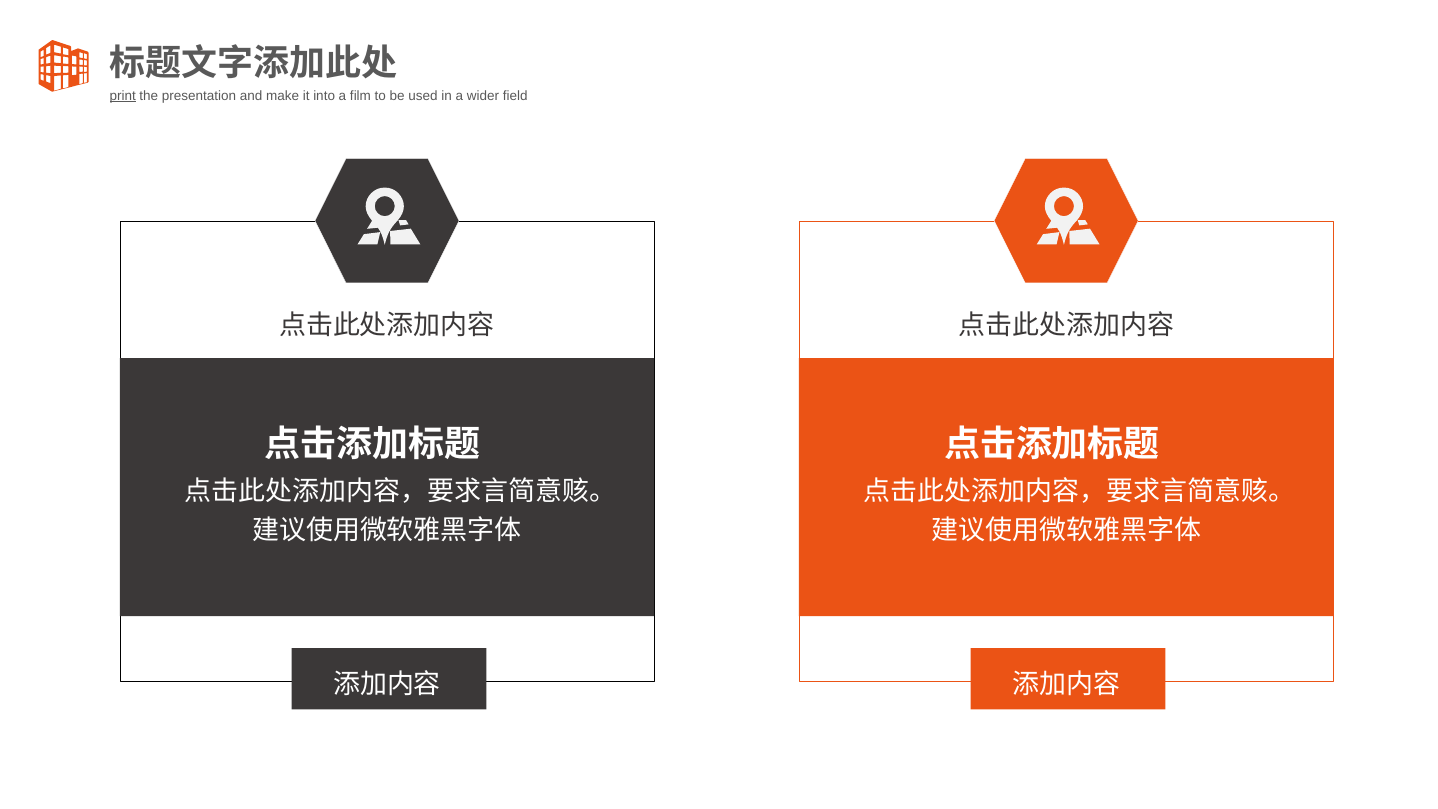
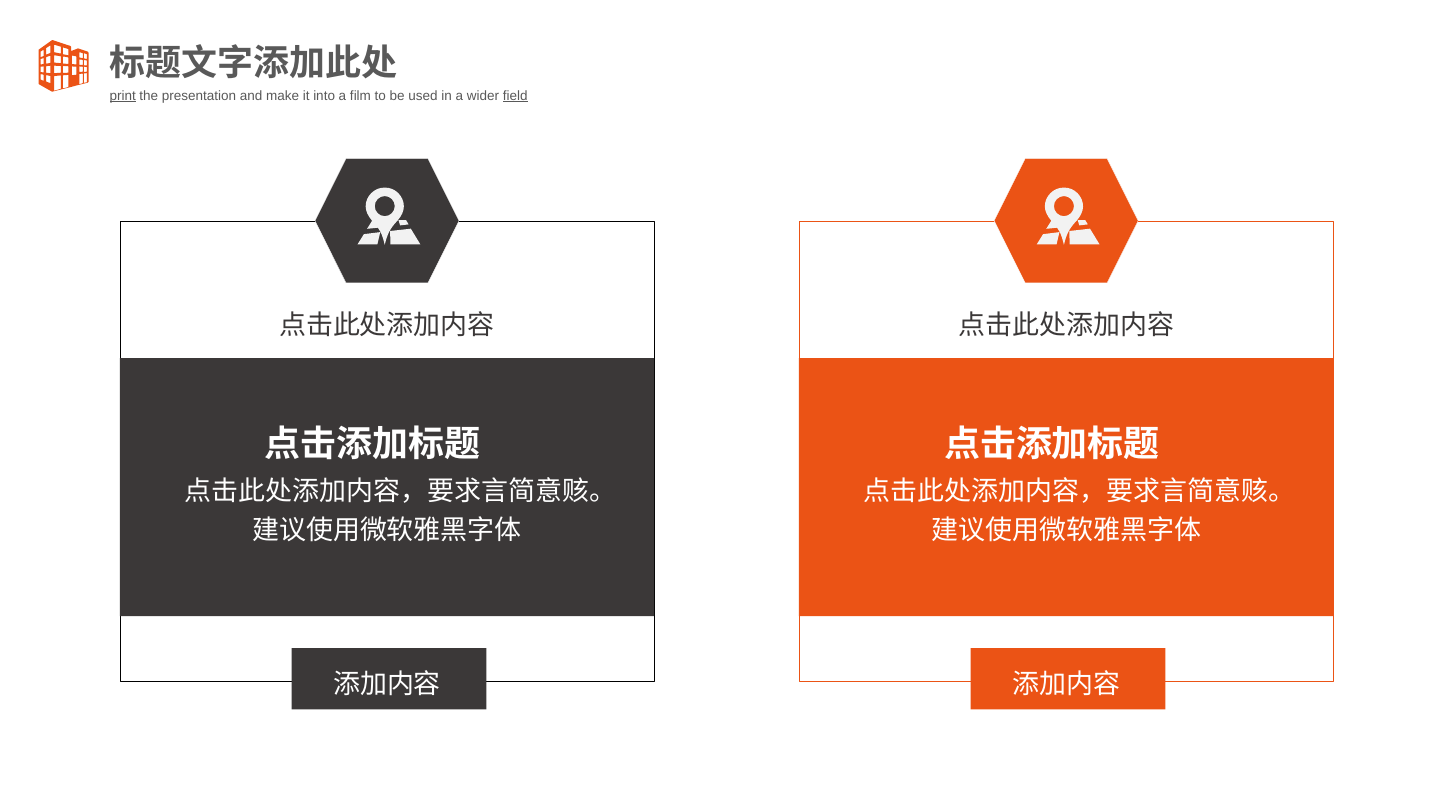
field underline: none -> present (515, 96)
